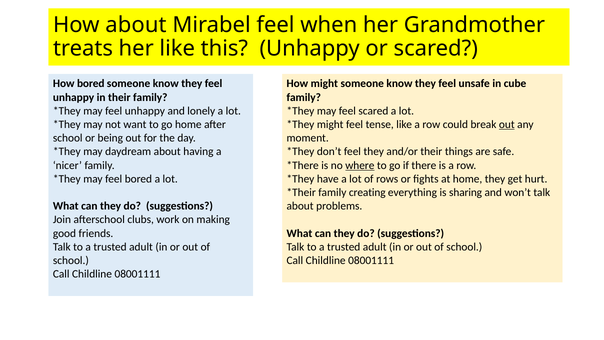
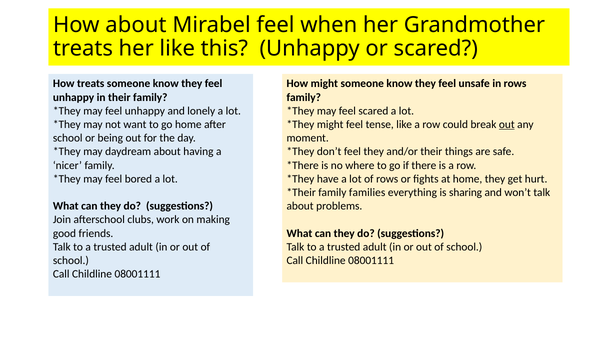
How bored: bored -> treats (91, 84)
in cube: cube -> rows (515, 84)
where underline: present -> none (360, 165)
creating: creating -> families (367, 192)
